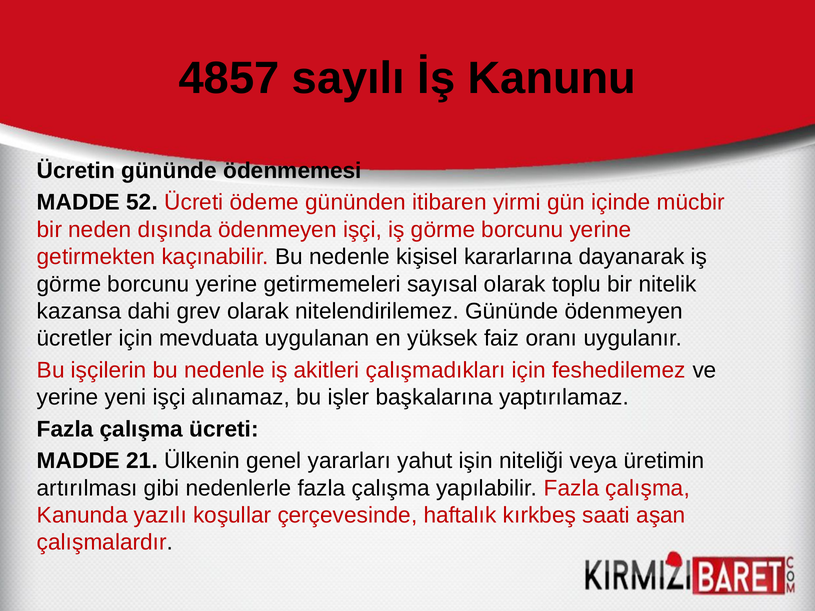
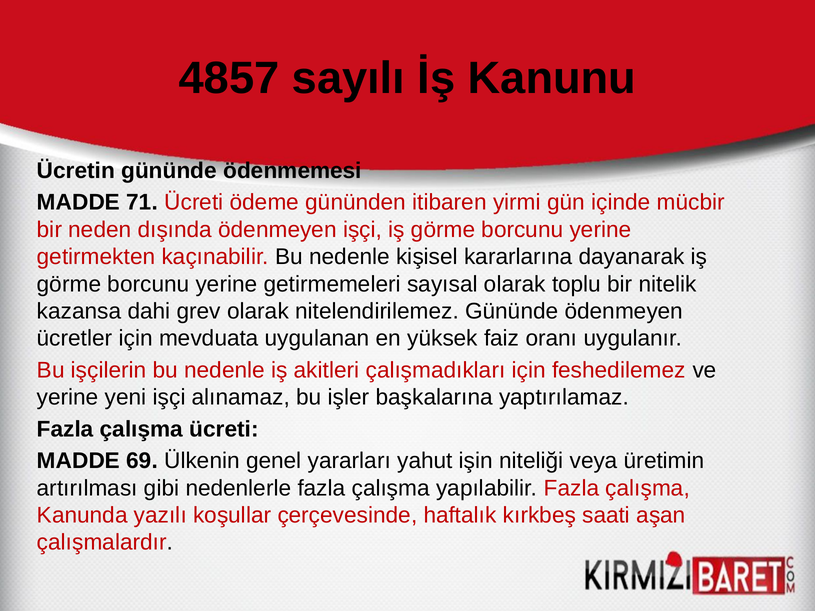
52: 52 -> 71 (142, 203)
21: 21 -> 69 (142, 461)
